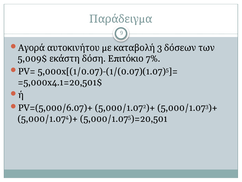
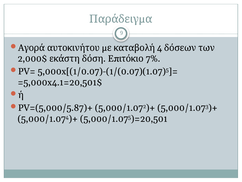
3: 3 -> 4 (160, 48)
5,009$: 5,009$ -> 2,000$ (32, 59)
PV=(5,000/6.07)+: PV=(5,000/6.07)+ -> PV=(5,000/5.87)+ (55, 108)
